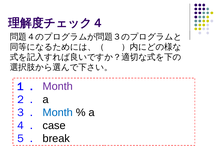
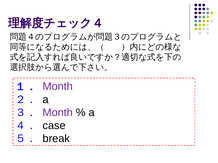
Month colour: blue -> purple (58, 113)
